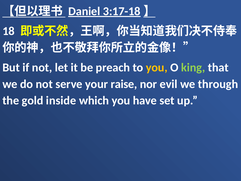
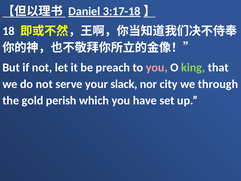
you colour: yellow -> pink (157, 67)
raise: raise -> slack (124, 84)
evil: evil -> city (169, 84)
inside: inside -> perish (61, 100)
